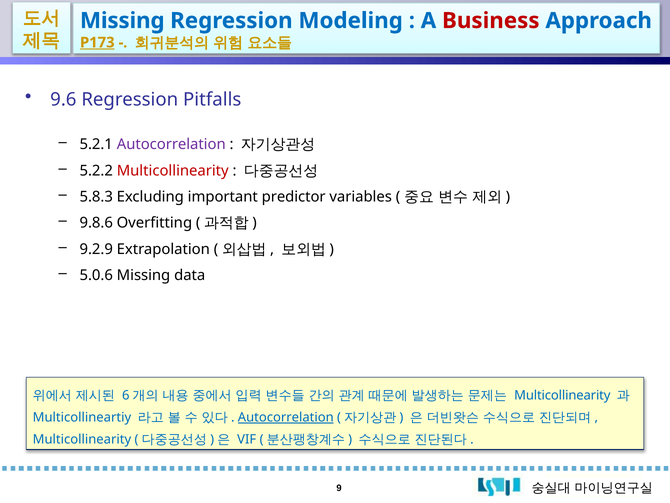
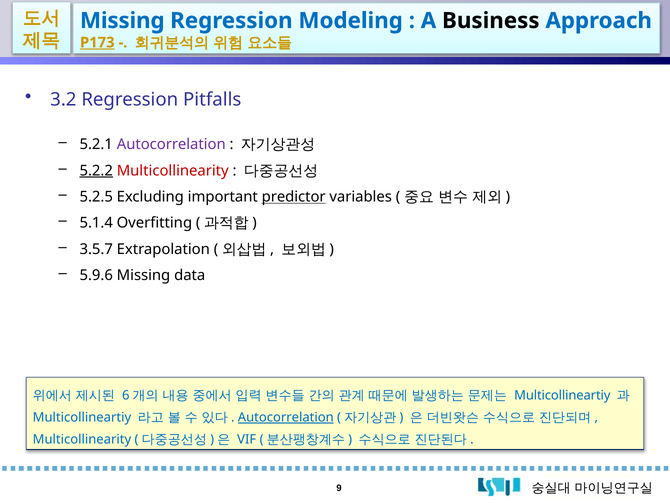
Business colour: red -> black (491, 21)
9.6: 9.6 -> 3.2 (63, 100)
5.2.2 underline: none -> present (96, 170)
5.8.3: 5.8.3 -> 5.2.5 (96, 197)
predictor underline: none -> present (294, 197)
9.8.6: 9.8.6 -> 5.1.4 (96, 223)
9.2.9: 9.2.9 -> 3.5.7 (96, 249)
5.0.6: 5.0.6 -> 5.9.6 (96, 275)
Multicollinearity: Multicollinearity -> Multicollineartiy (562, 395)
